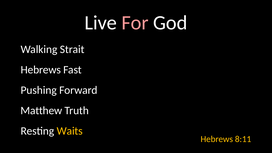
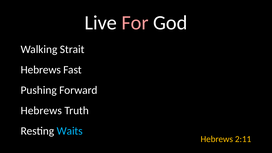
Matthew: Matthew -> Hebrews (41, 111)
Waits colour: yellow -> light blue (70, 131)
8:11: 8:11 -> 2:11 (243, 139)
